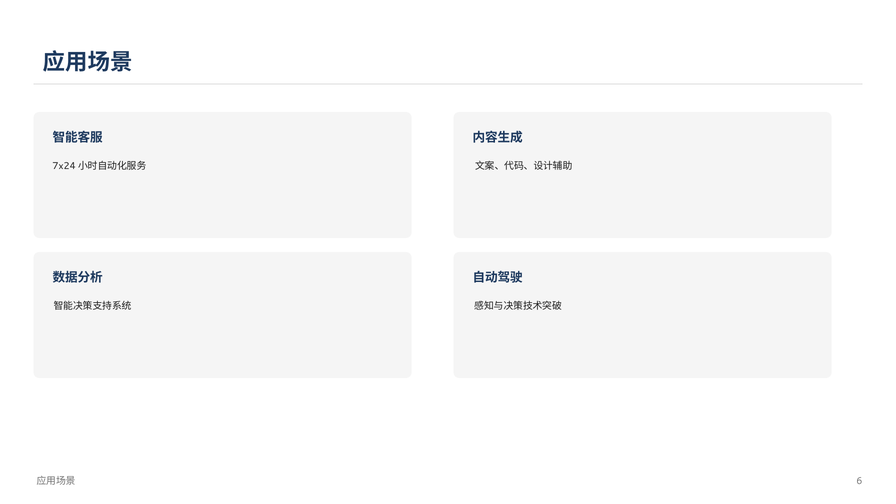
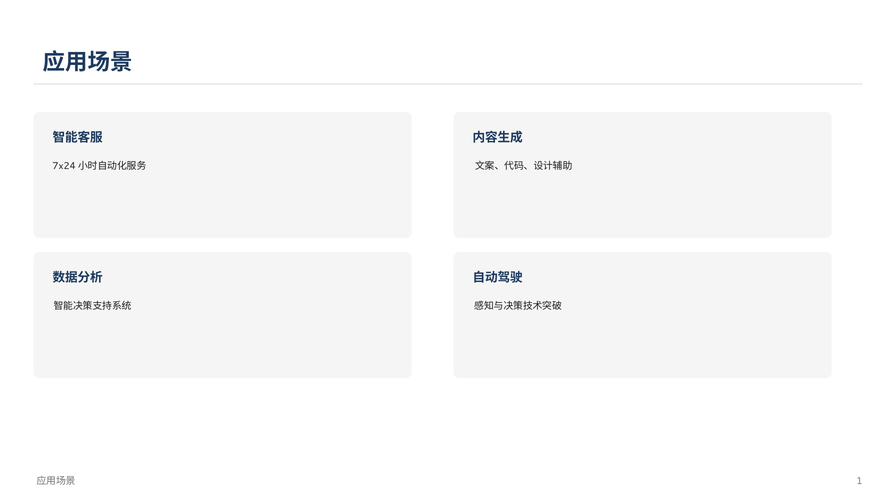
6: 6 -> 1 (859, 481)
